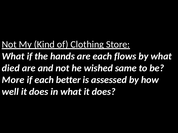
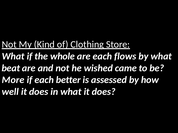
hands: hands -> whole (63, 56)
died: died -> beat (11, 68)
same: same -> came (126, 68)
